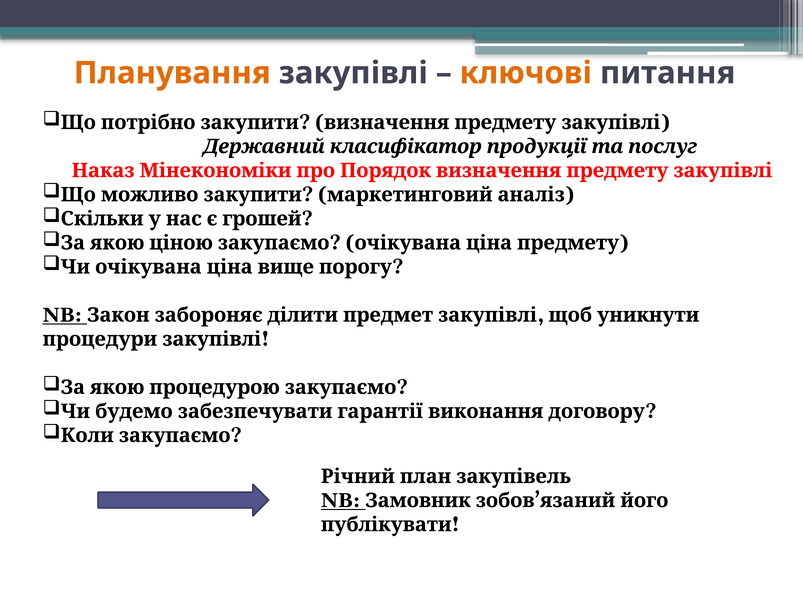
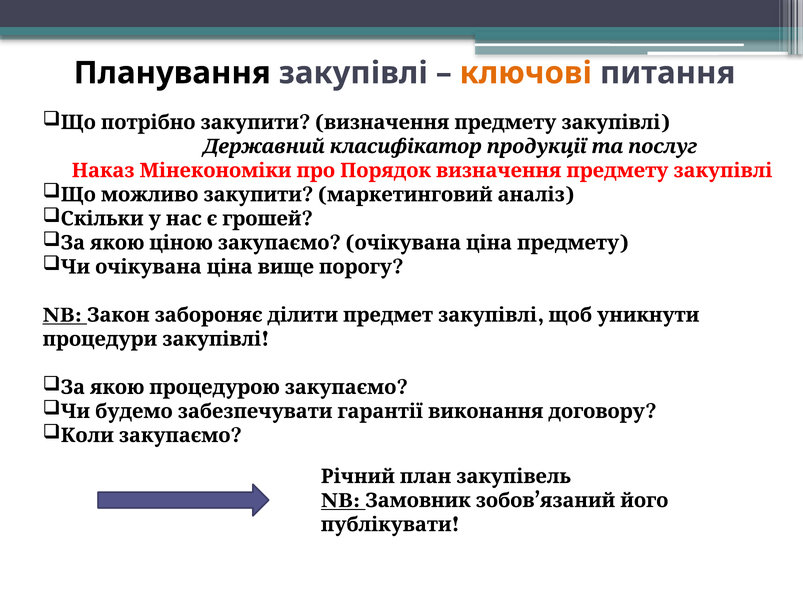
Планування colour: orange -> black (172, 73)
